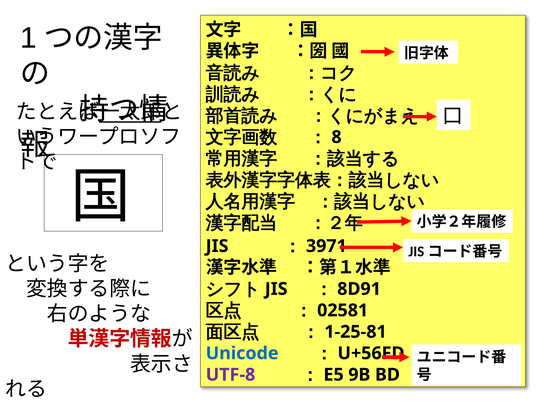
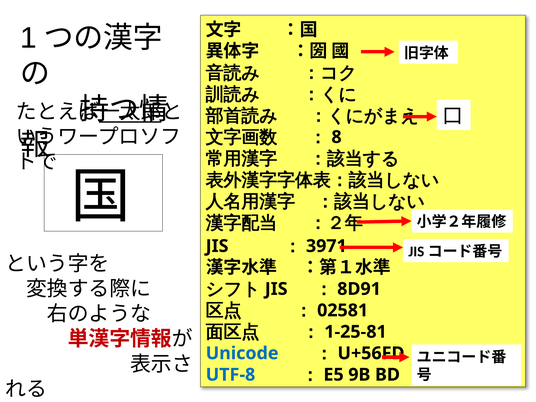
UTF-8 colour: purple -> blue (230, 375)
